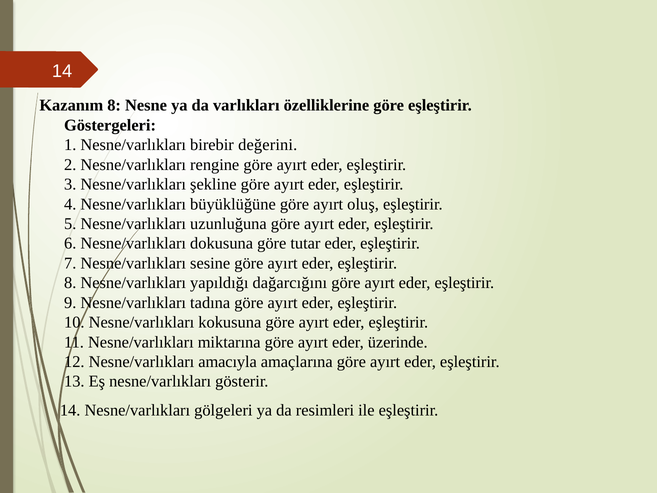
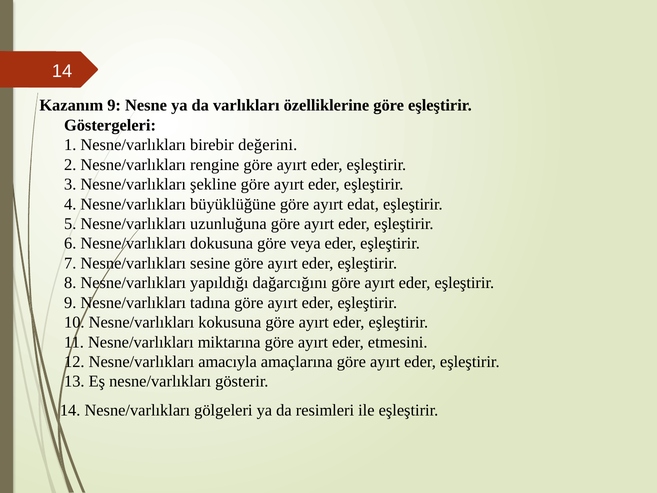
Kazanım 8: 8 -> 9 (114, 105)
oluş: oluş -> edat (363, 204)
tutar: tutar -> veya (305, 243)
üzerinde: üzerinde -> etmesini (398, 342)
